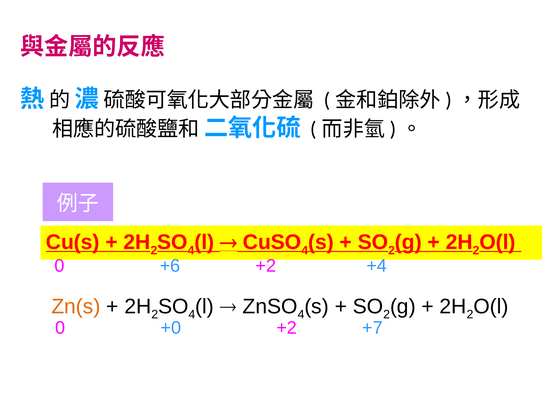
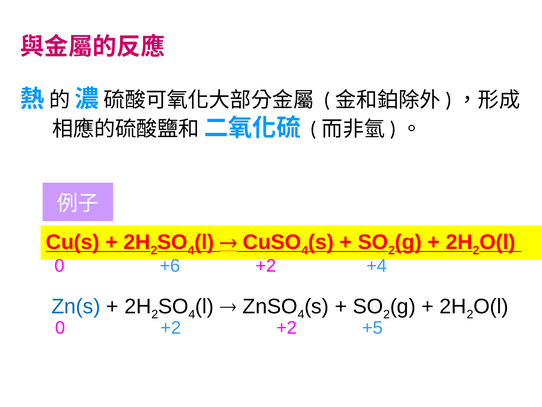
Zn(s colour: orange -> blue (76, 306)
0 +0: +0 -> +2 (171, 327)
+7: +7 -> +5 (373, 327)
